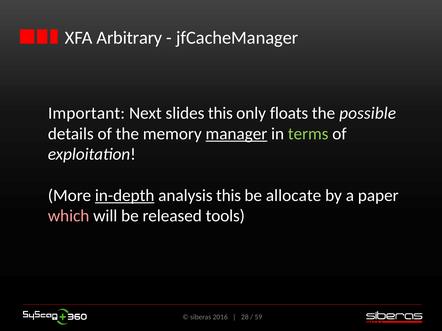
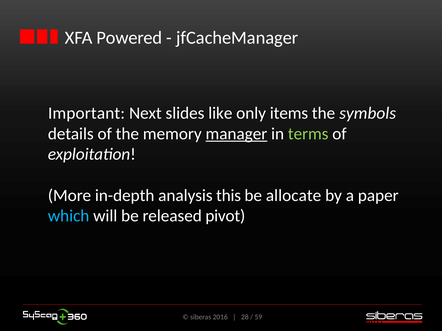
Arbitrary: Arbitrary -> Powered (129, 38)
slides this: this -> like (220, 113)
floats: floats -> items (289, 113)
possible: possible -> symbols (368, 113)
in-depth underline: present -> none (125, 196)
which colour: pink -> light blue (69, 216)
tools: tools -> pivot (225, 216)
